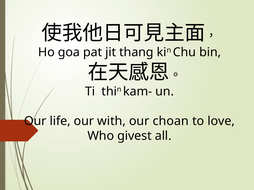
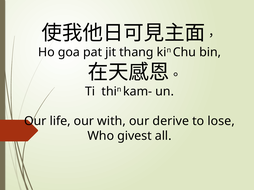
choan: choan -> derive (171, 121)
love: love -> lose (221, 121)
